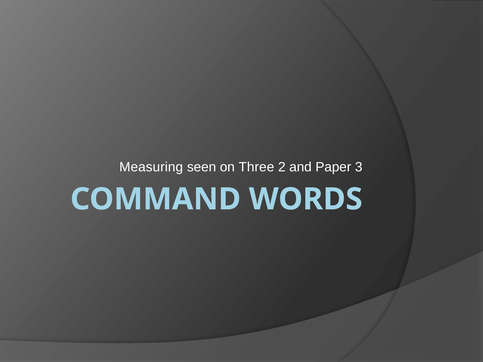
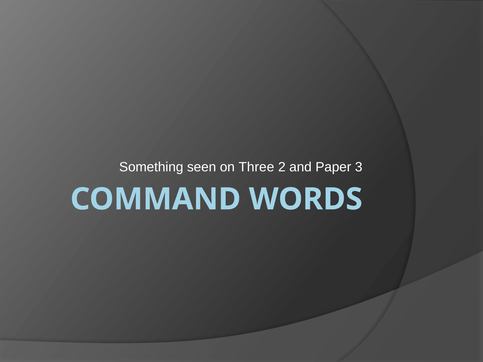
Measuring: Measuring -> Something (151, 167)
